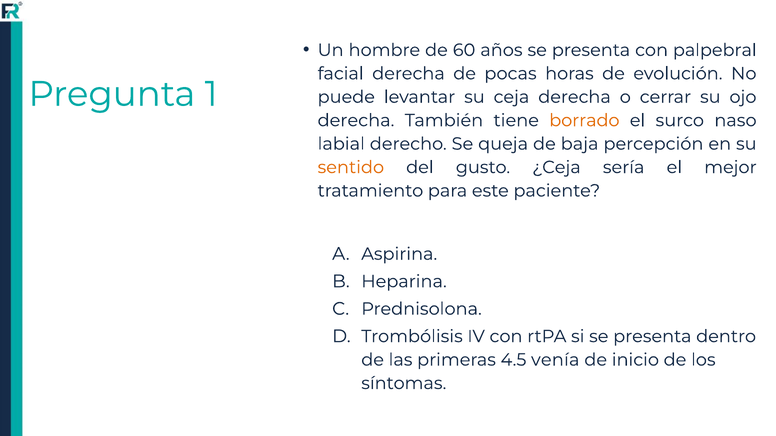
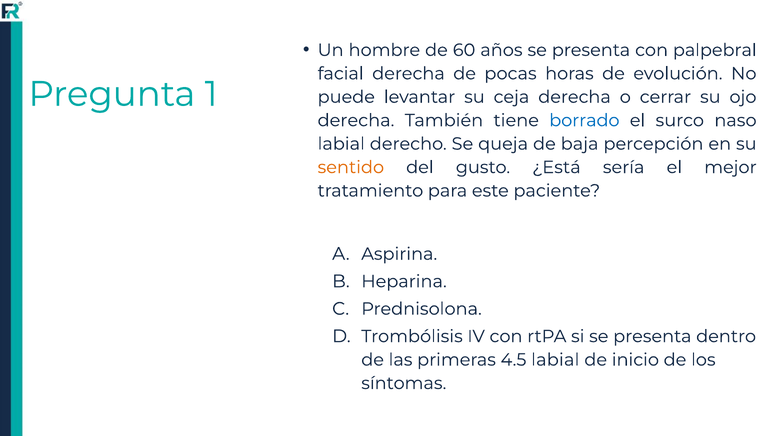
borrado colour: orange -> blue (584, 121)
¿Ceja: ¿Ceja -> ¿Está (556, 167)
4.5 venía: venía -> labial (555, 360)
